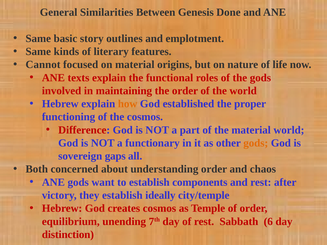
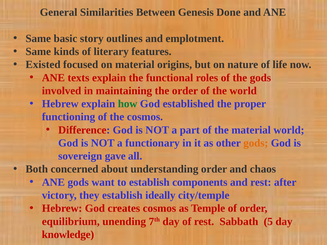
Cannot: Cannot -> Existed (43, 65)
how colour: orange -> green (128, 104)
gaps: gaps -> gave (115, 156)
6: 6 -> 5 (268, 222)
distinction: distinction -> knowledge (68, 235)
